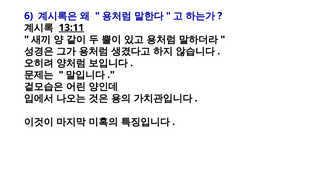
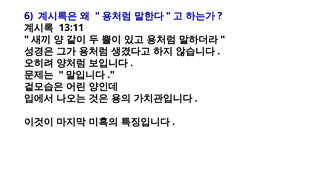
13:11 underline: present -> none (71, 28)
